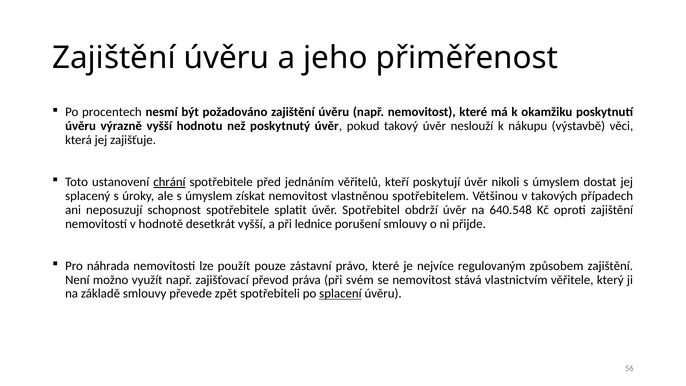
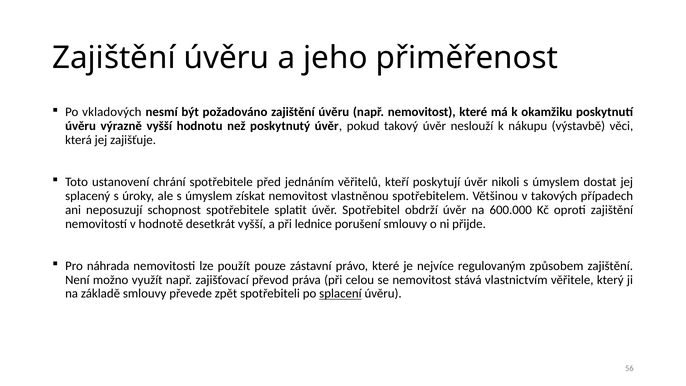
procentech: procentech -> vkladových (112, 112)
chrání underline: present -> none (169, 182)
640.548: 640.548 -> 600.000 (511, 210)
svém: svém -> celou (360, 280)
